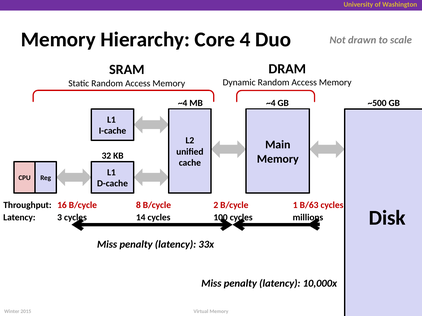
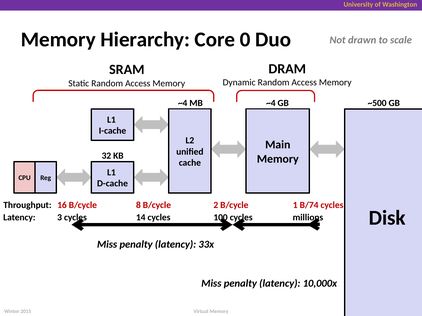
4: 4 -> 0 (245, 40)
B/63: B/63 -> B/74 (309, 205)
